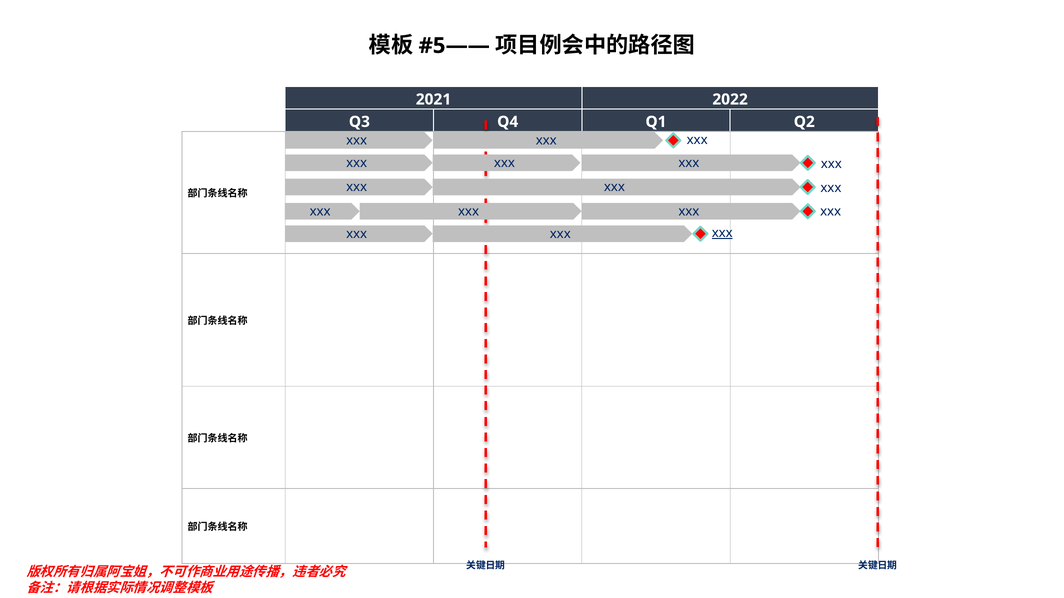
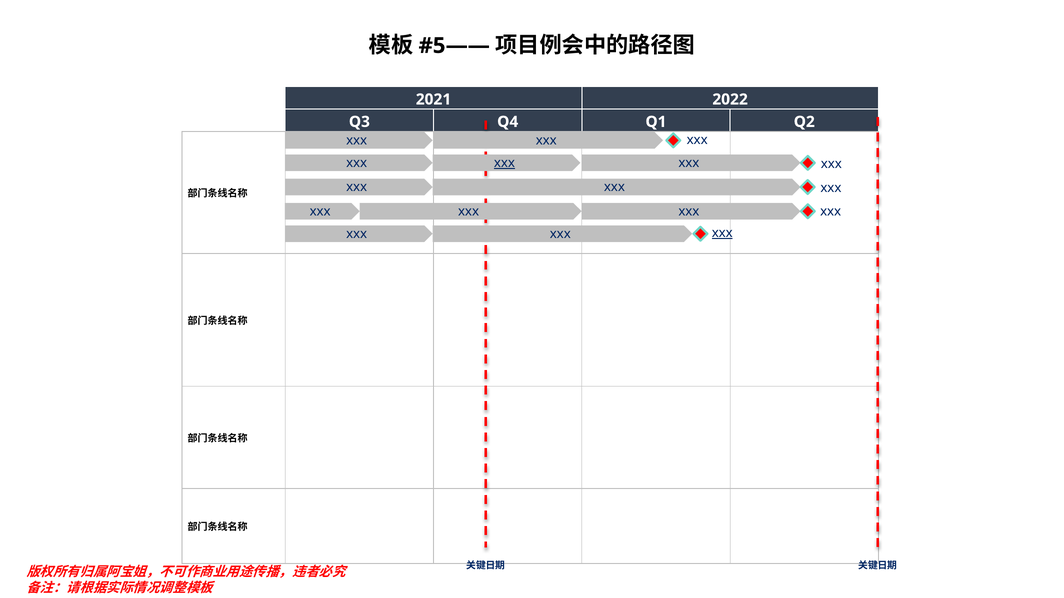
xxx underline: none -> present (504, 163)
